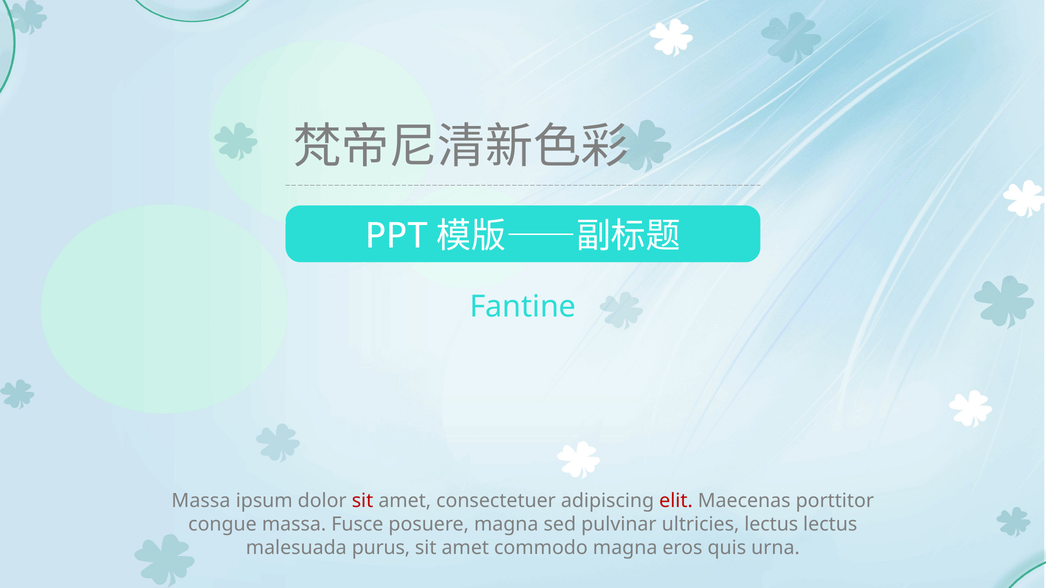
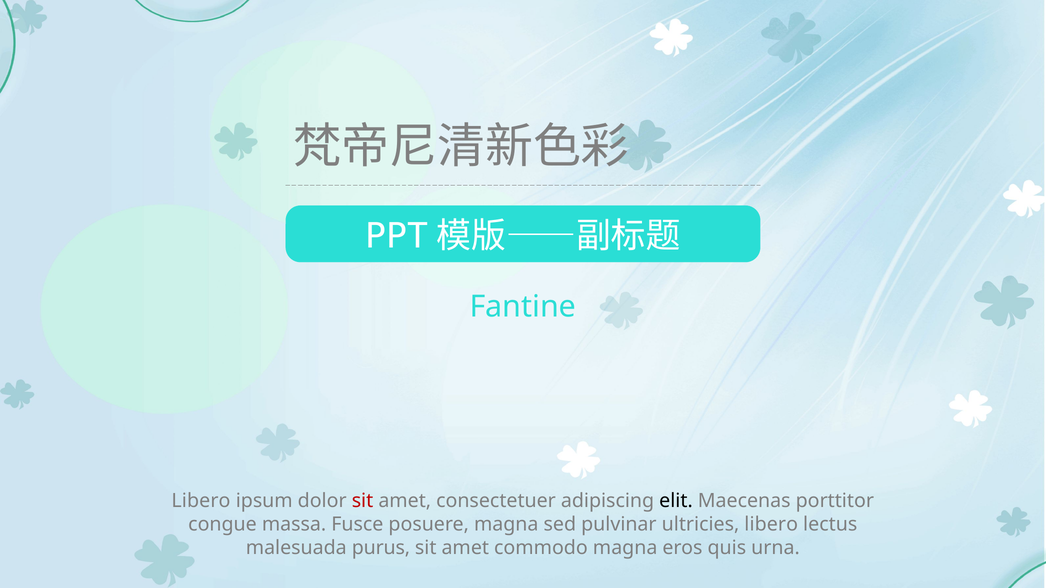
Massa: Massa -> Libero (201, 501)
elit colour: red -> black (676, 501)
ultricies lectus: lectus -> libero (771, 525)
